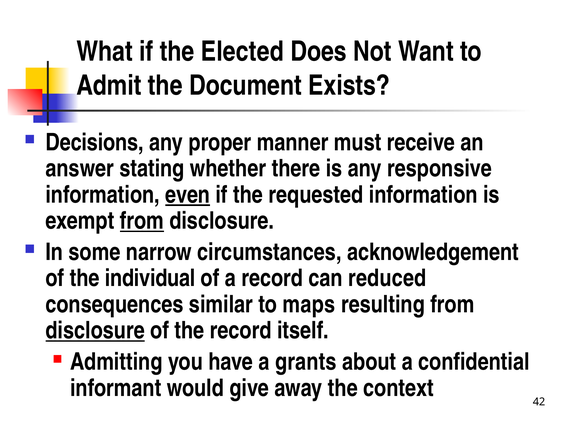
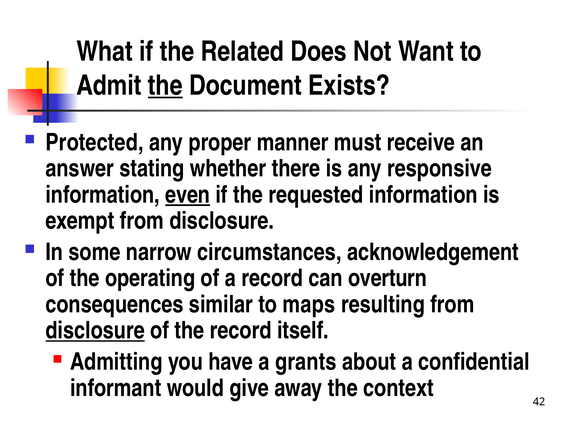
Elected: Elected -> Related (242, 52)
the underline: none -> present (165, 85)
Decisions: Decisions -> Protected (95, 142)
from underline: present -> none (142, 221)
individual: individual -> operating (150, 278)
reduced: reduced -> overturn (387, 278)
